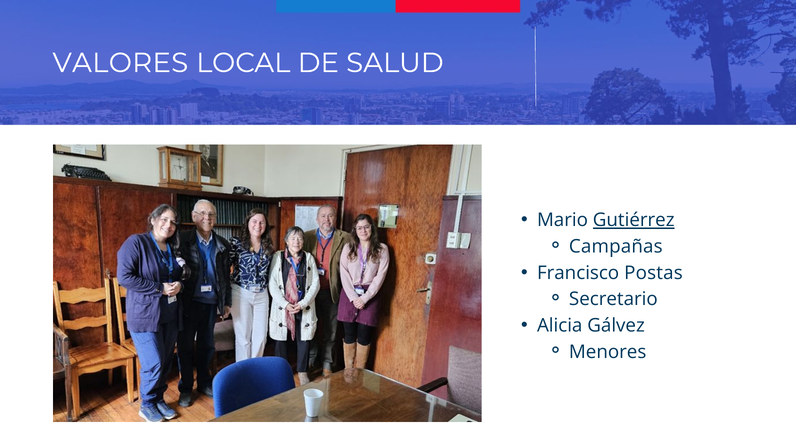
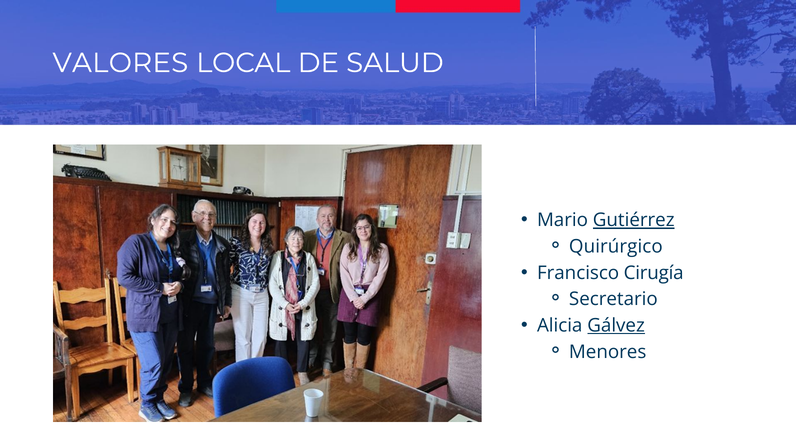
Campañas: Campañas -> Quirúrgico (616, 246)
Postas: Postas -> Cirugía (654, 273)
Gálvez underline: none -> present (616, 325)
